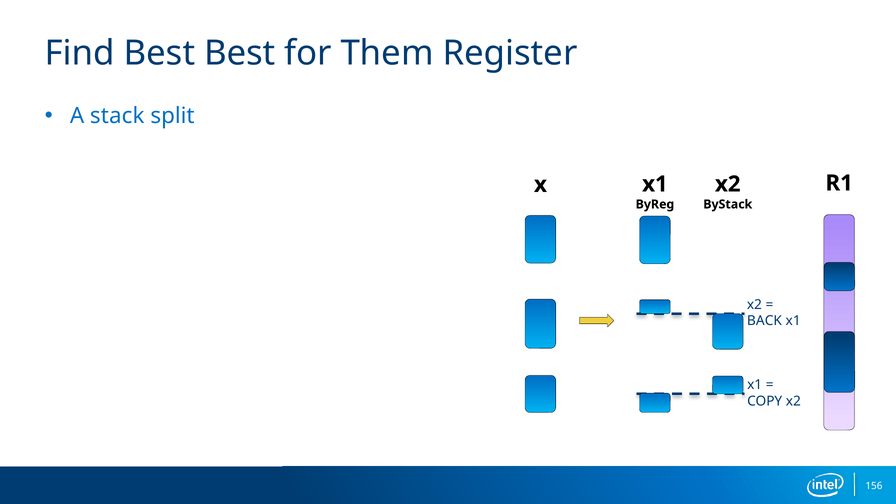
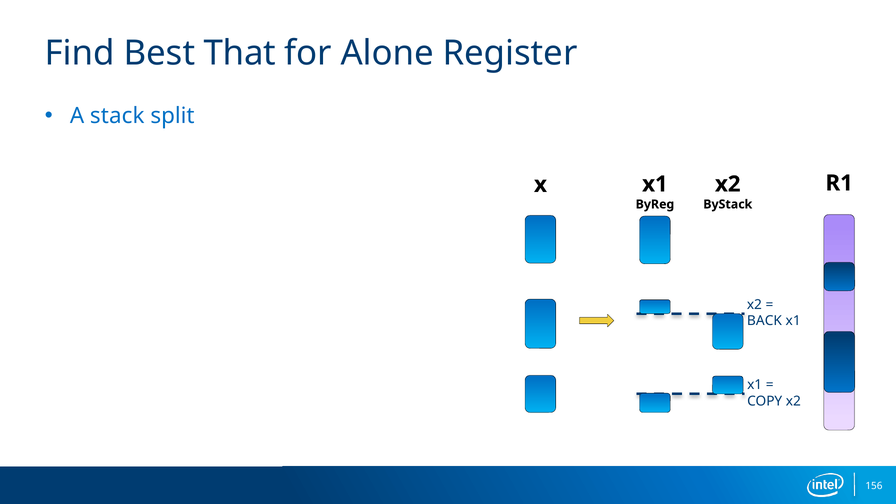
Best Best: Best -> That (240, 53)
Them: Them -> Alone (387, 53)
